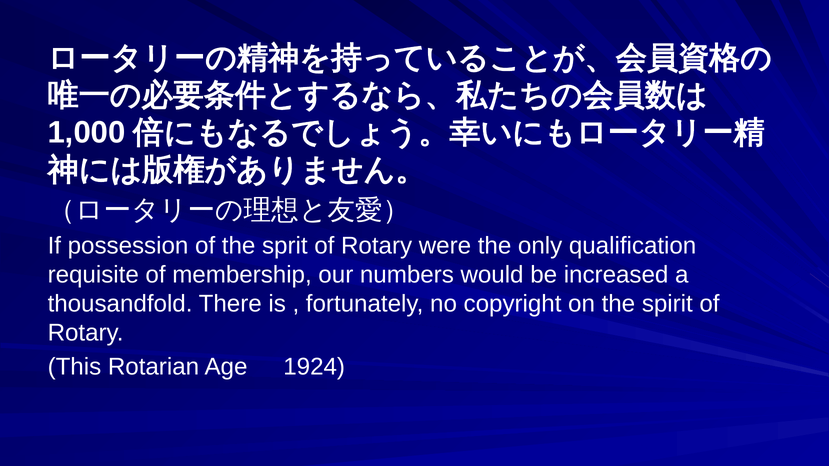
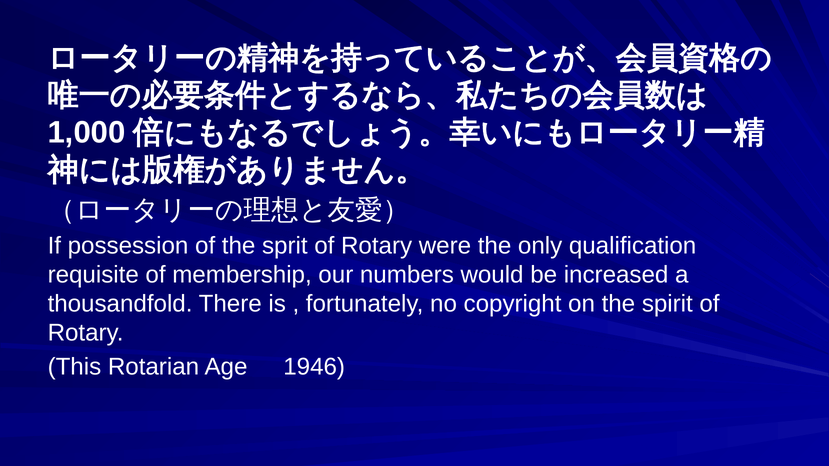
1924: 1924 -> 1946 (314, 367)
